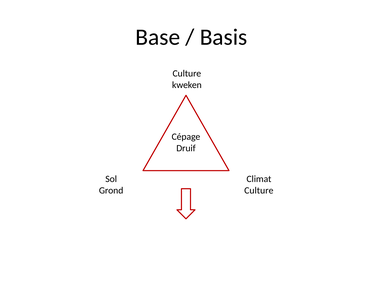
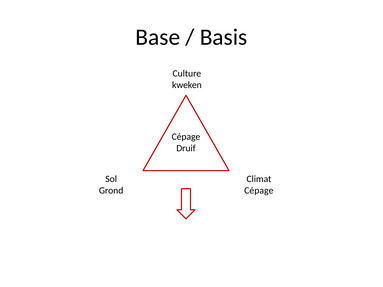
Culture: Culture -> Cépage (259, 191)
